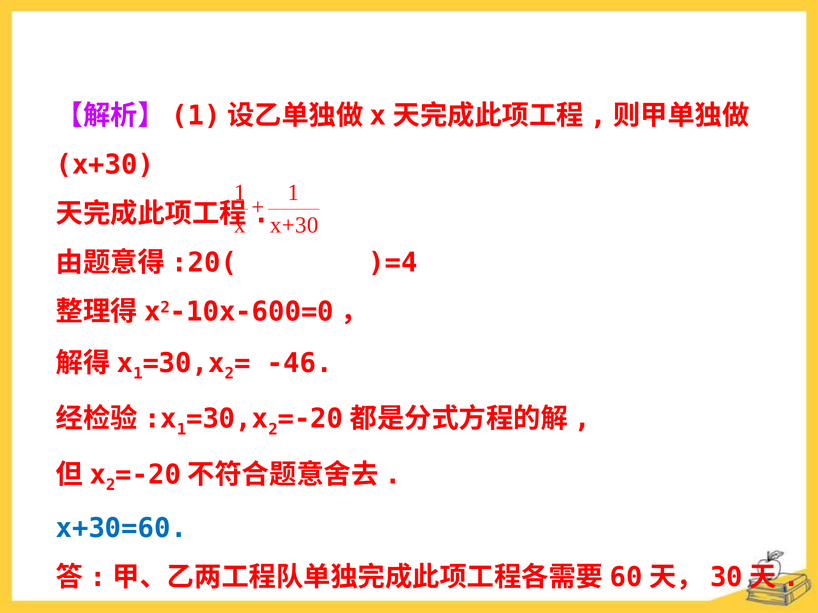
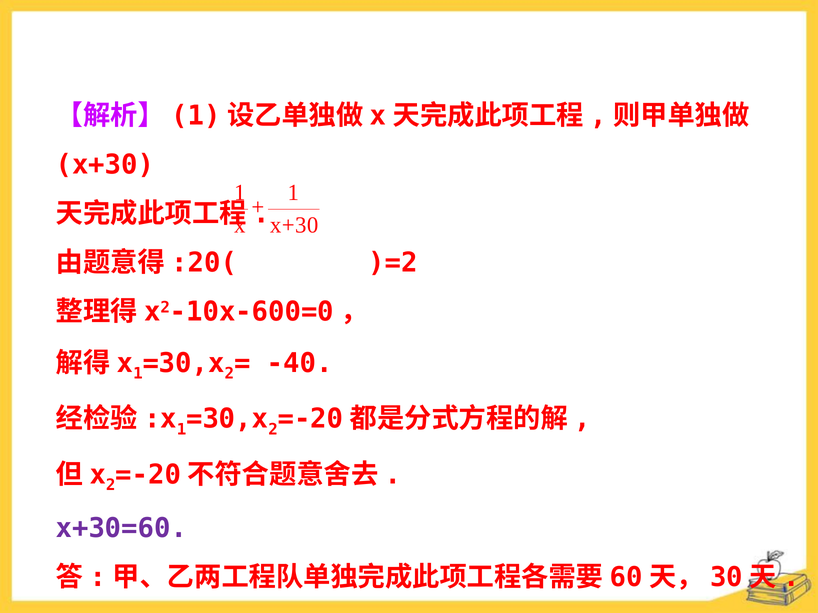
)=4: )=4 -> )=2 (393, 263)
-46: -46 -> -40 (300, 363)
x+30=60 colour: blue -> purple (121, 529)
